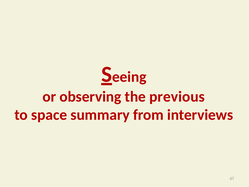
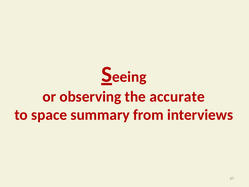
previous: previous -> accurate (177, 96)
